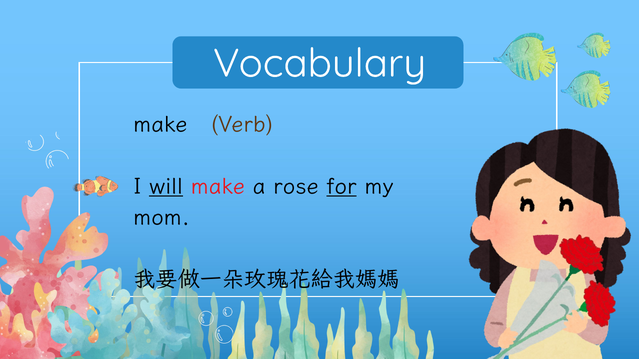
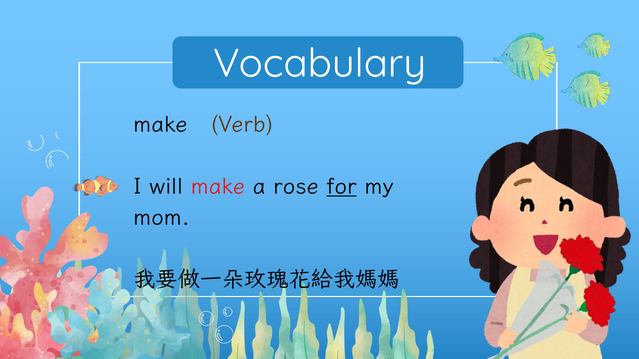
will underline: present -> none (166, 187)
